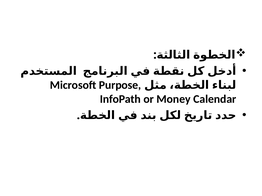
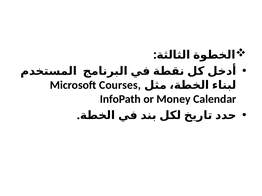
Purpose: Purpose -> Courses (120, 85)
